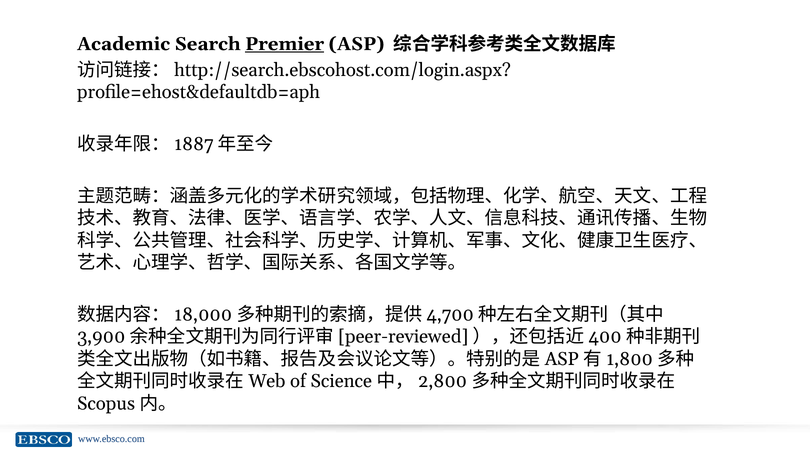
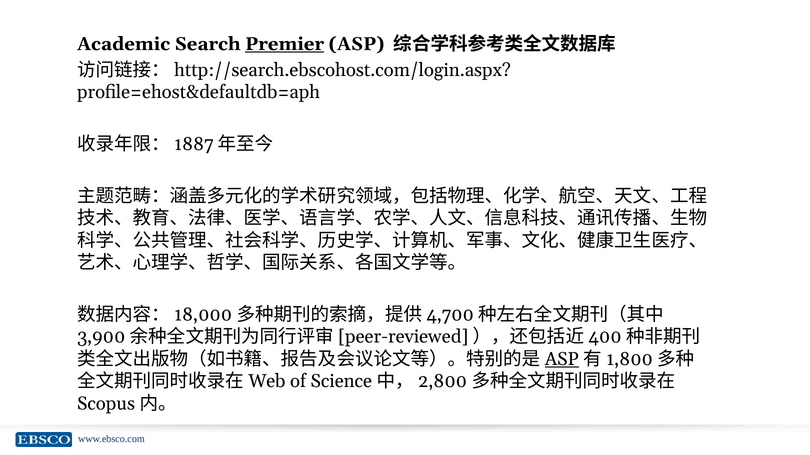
ASP underline: none -> present (562, 359)
